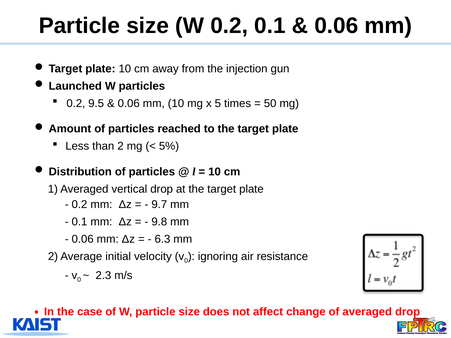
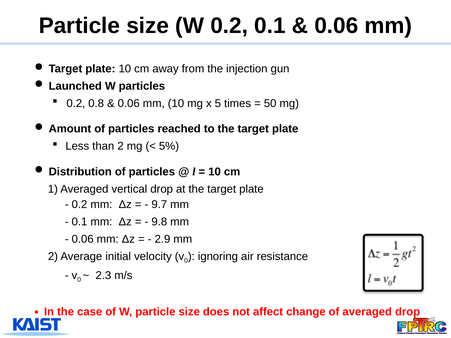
9.5: 9.5 -> 0.8 (96, 103)
6.3: 6.3 -> 2.9 (162, 239)
